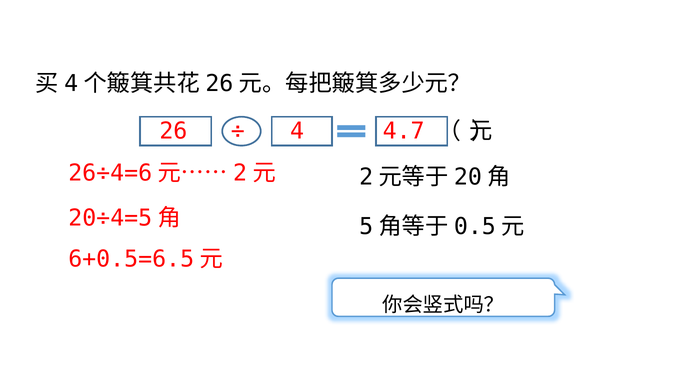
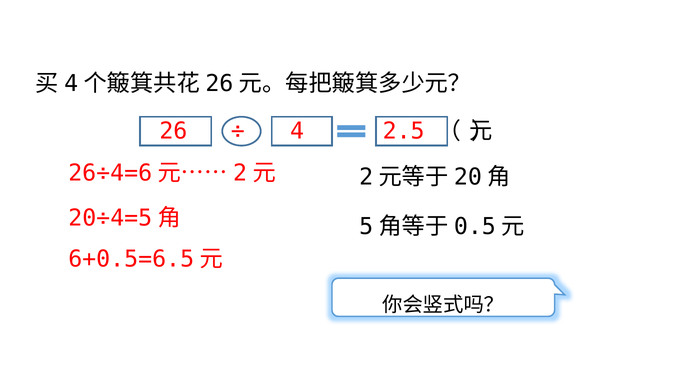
4.7: 4.7 -> 2.5 (404, 131)
